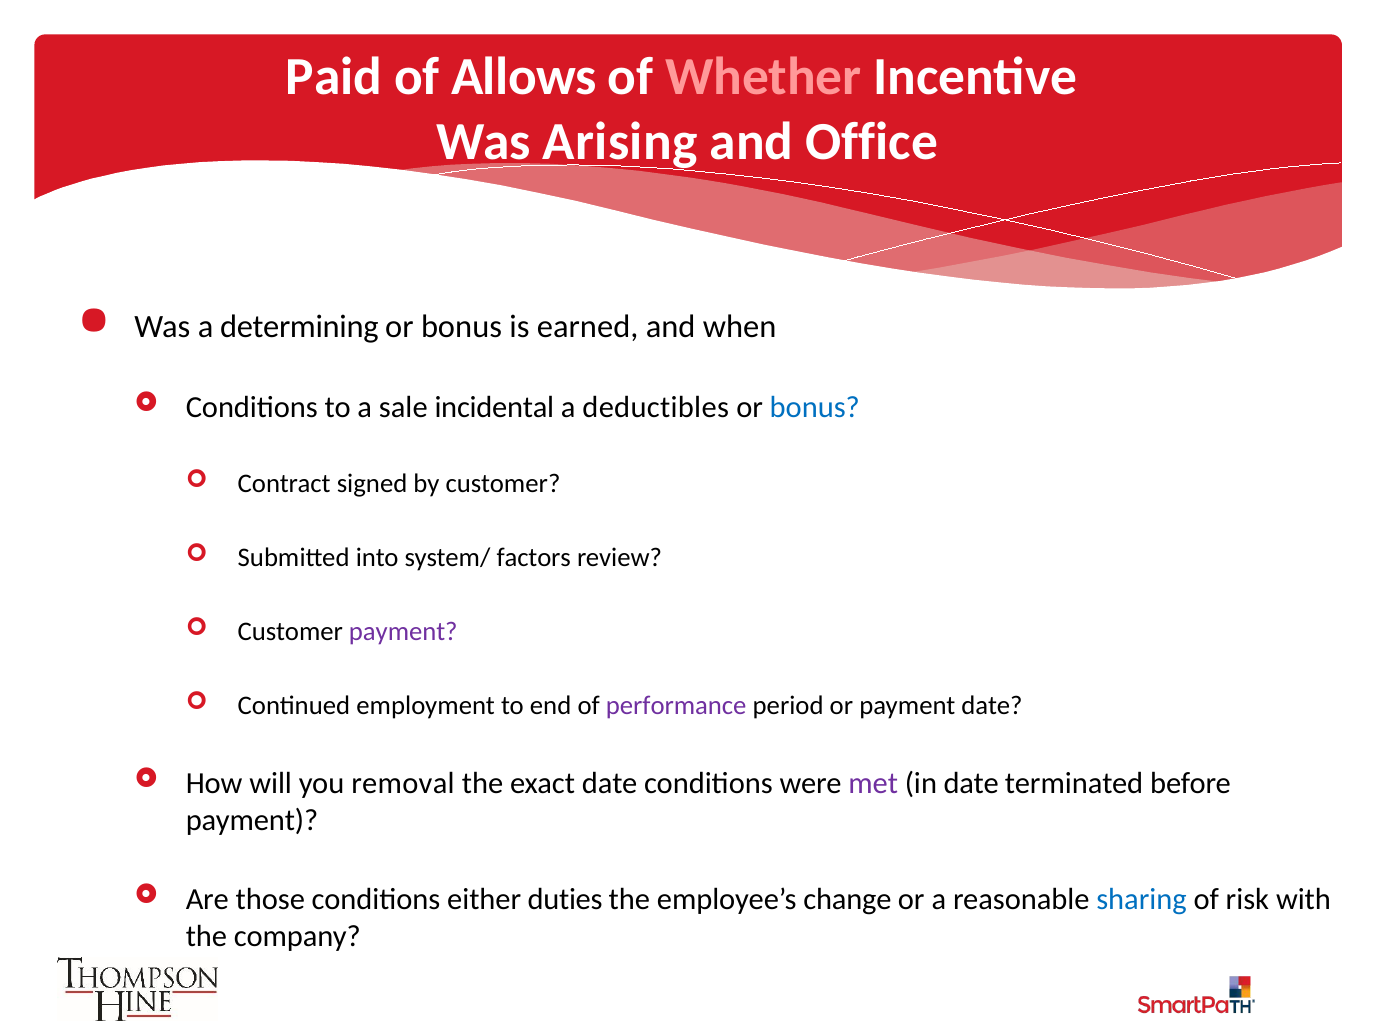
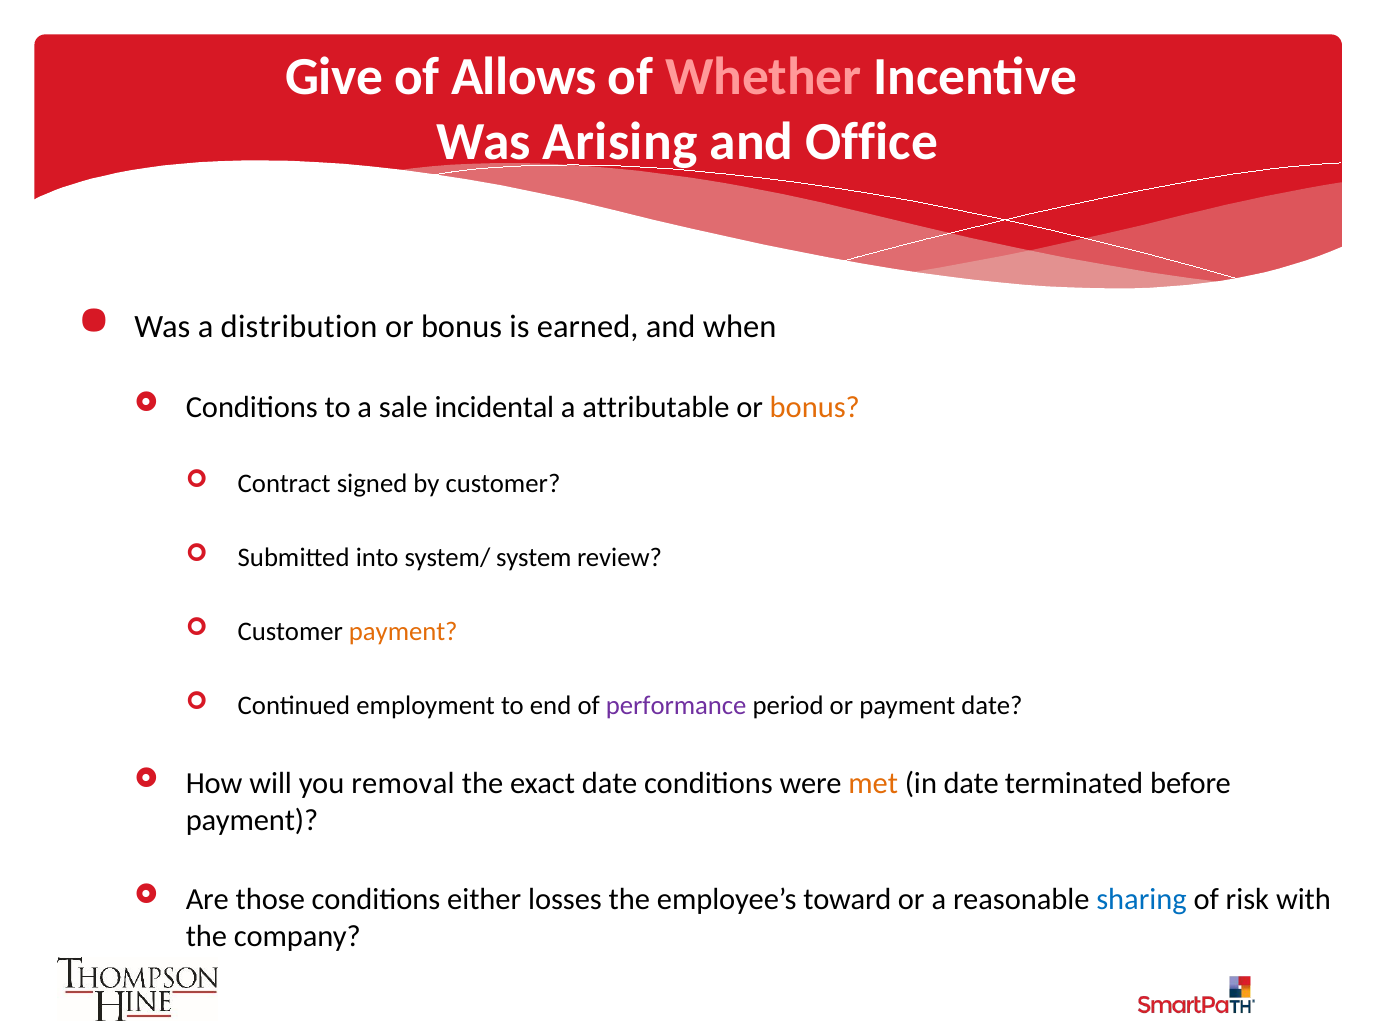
Paid: Paid -> Give (334, 77)
determining: determining -> distribution (299, 327)
deductibles: deductibles -> attributable (656, 407)
bonus colour: blue -> orange (815, 407)
factors: factors -> system (534, 557)
payment colour: purple -> orange (403, 631)
met colour: purple -> orange (873, 783)
duties: duties -> losses (565, 899)
change: change -> toward (847, 899)
